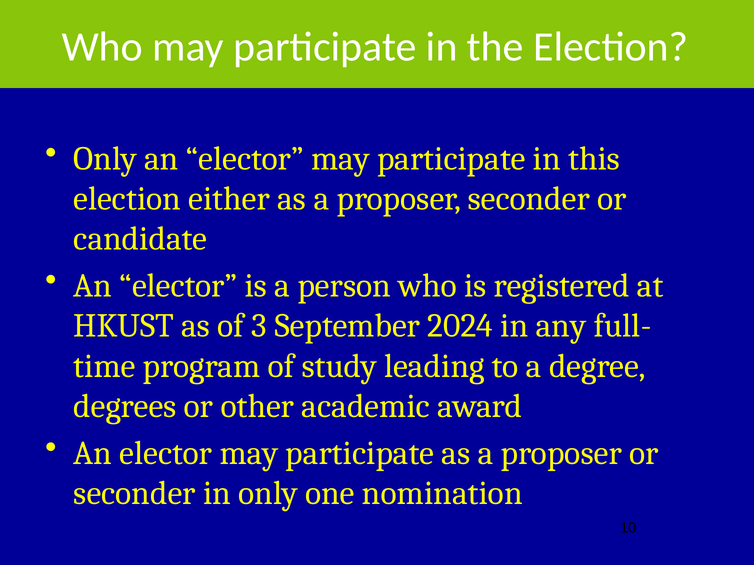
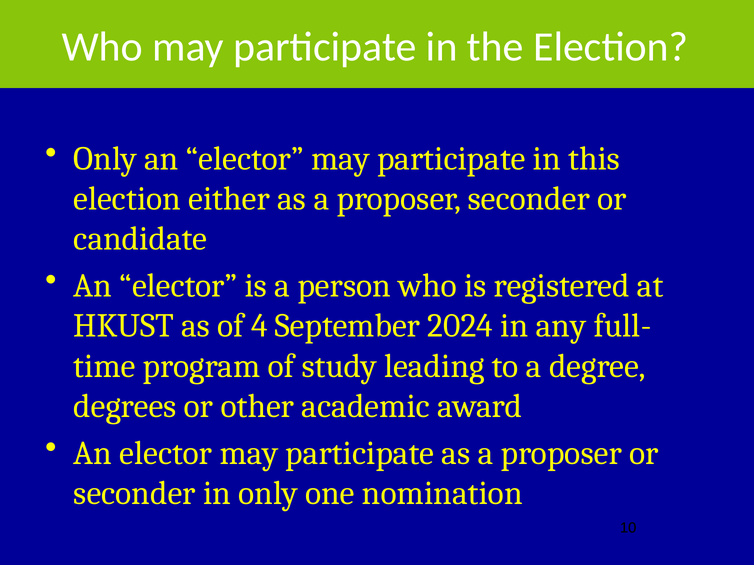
3: 3 -> 4 (260, 326)
